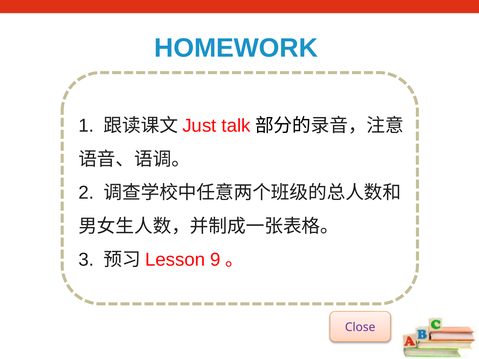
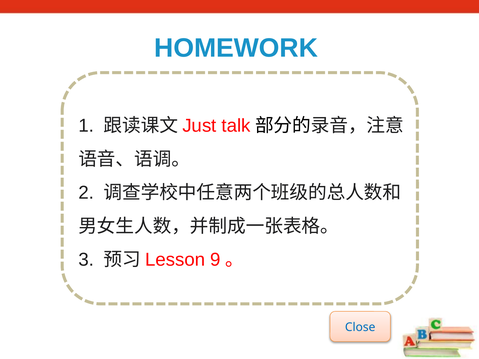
Close colour: purple -> blue (360, 328)
